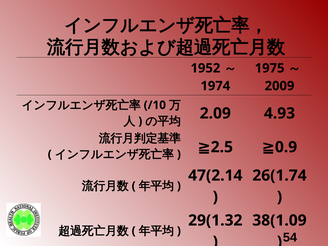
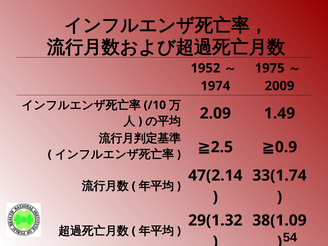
4.93: 4.93 -> 1.49 (280, 113)
26(1.74: 26(1.74 -> 33(1.74 (279, 175)
